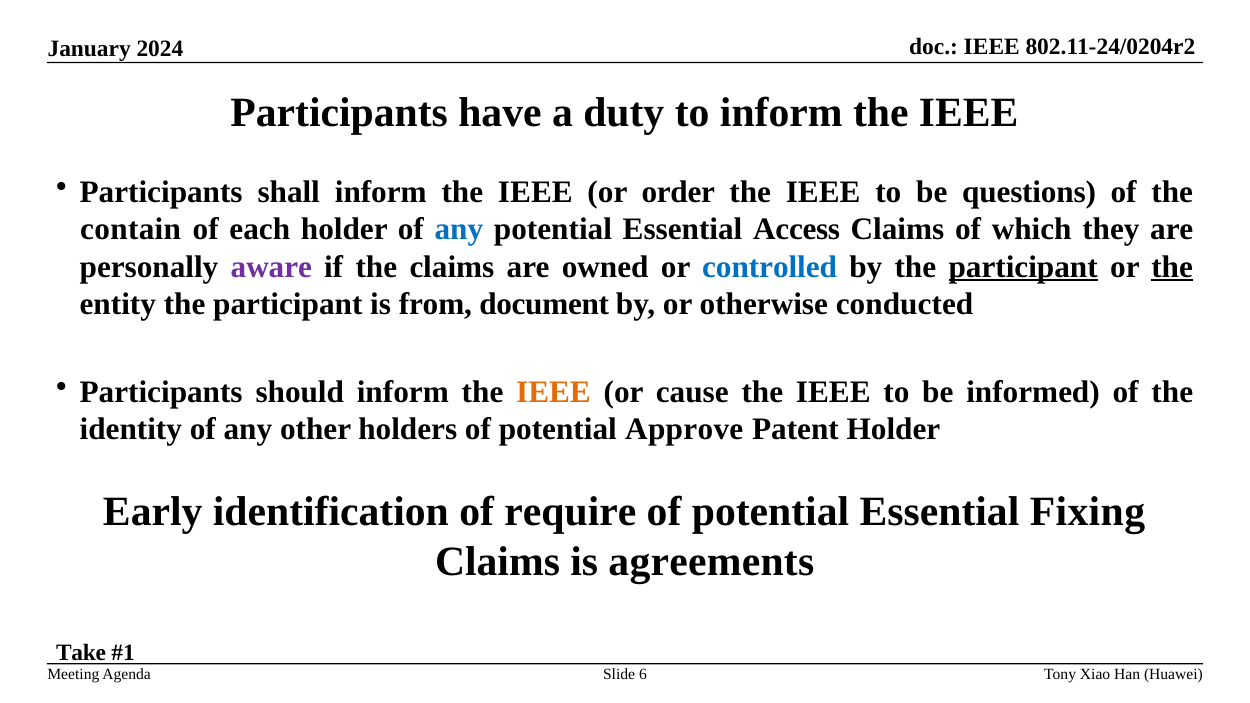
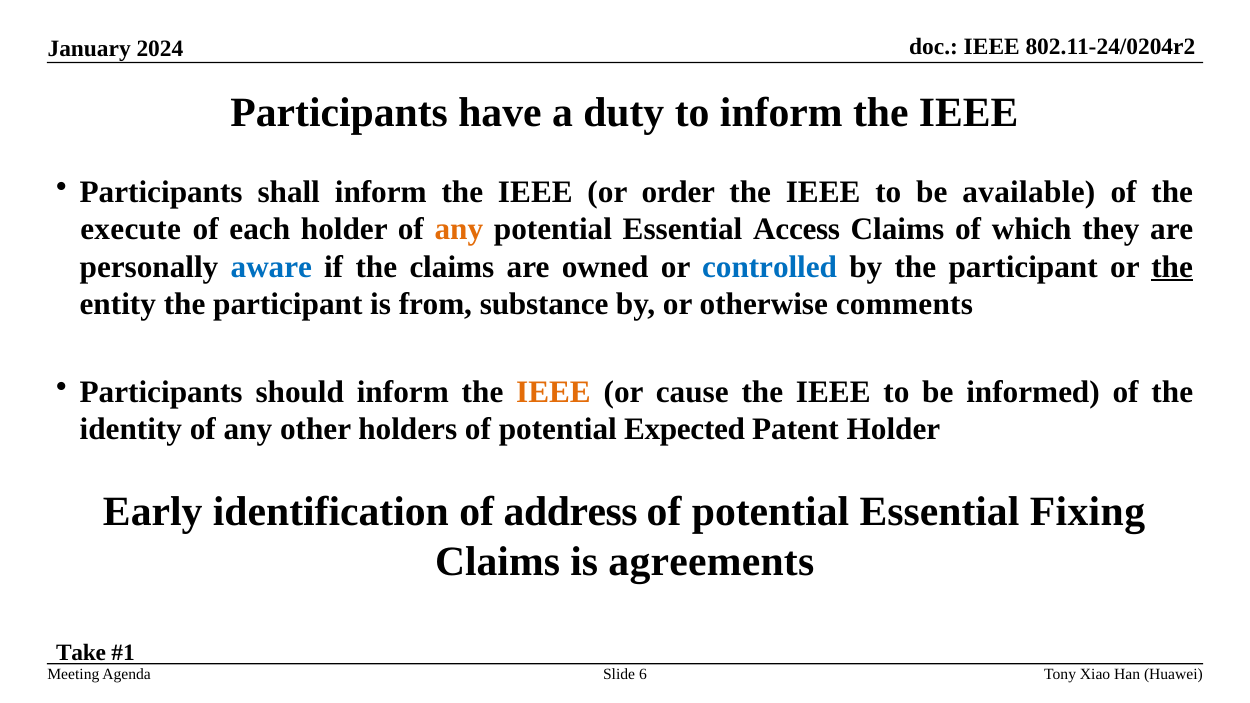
questions: questions -> available (1029, 192)
contain: contain -> execute (131, 230)
any colour: blue -> orange (459, 230)
aware colour: purple -> blue (271, 267)
participant underline: present -> none (1023, 267)
document: document -> substance (544, 305)
conducted: conducted -> comments (904, 305)
Approve: Approve -> Expected (685, 429)
require: require -> address (571, 511)
